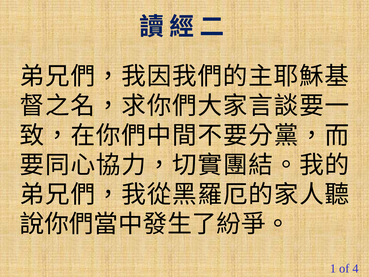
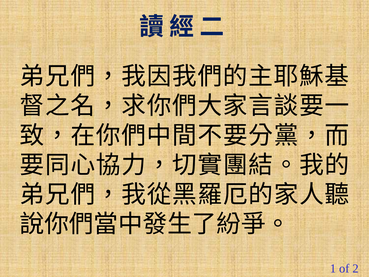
4: 4 -> 2 (355, 268)
